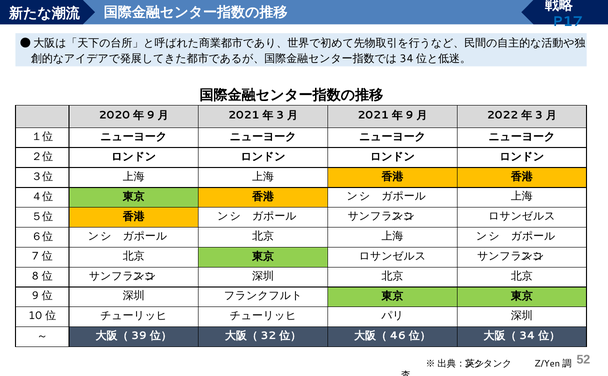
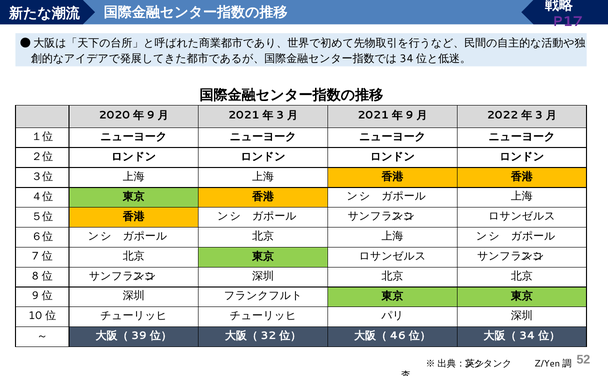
P17 colour: blue -> purple (568, 22)
